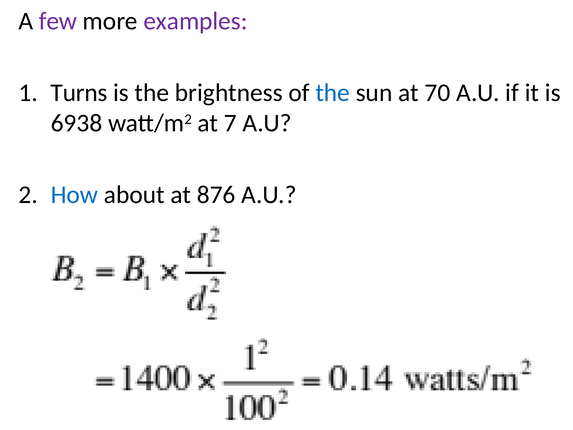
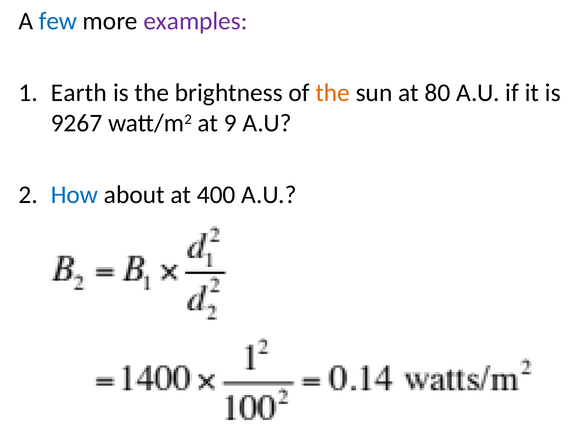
few colour: purple -> blue (58, 21)
Turns: Turns -> Earth (79, 93)
the colour: blue -> orange (333, 93)
70: 70 -> 80 (437, 93)
6938: 6938 -> 9267 (76, 123)
7: 7 -> 9 (230, 123)
876: 876 -> 400 (216, 195)
